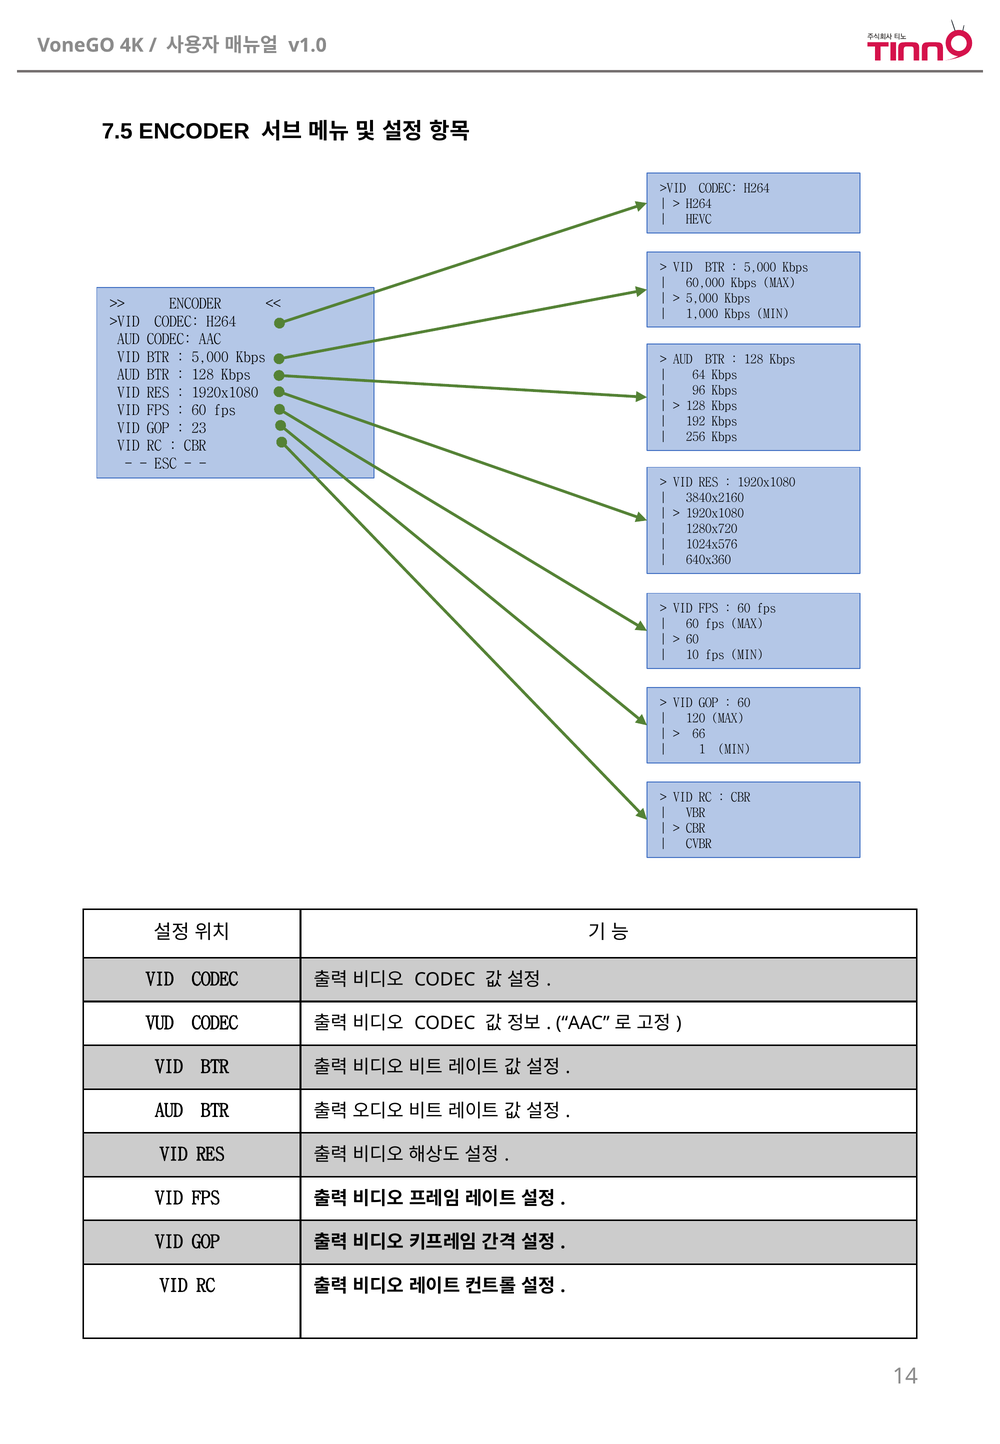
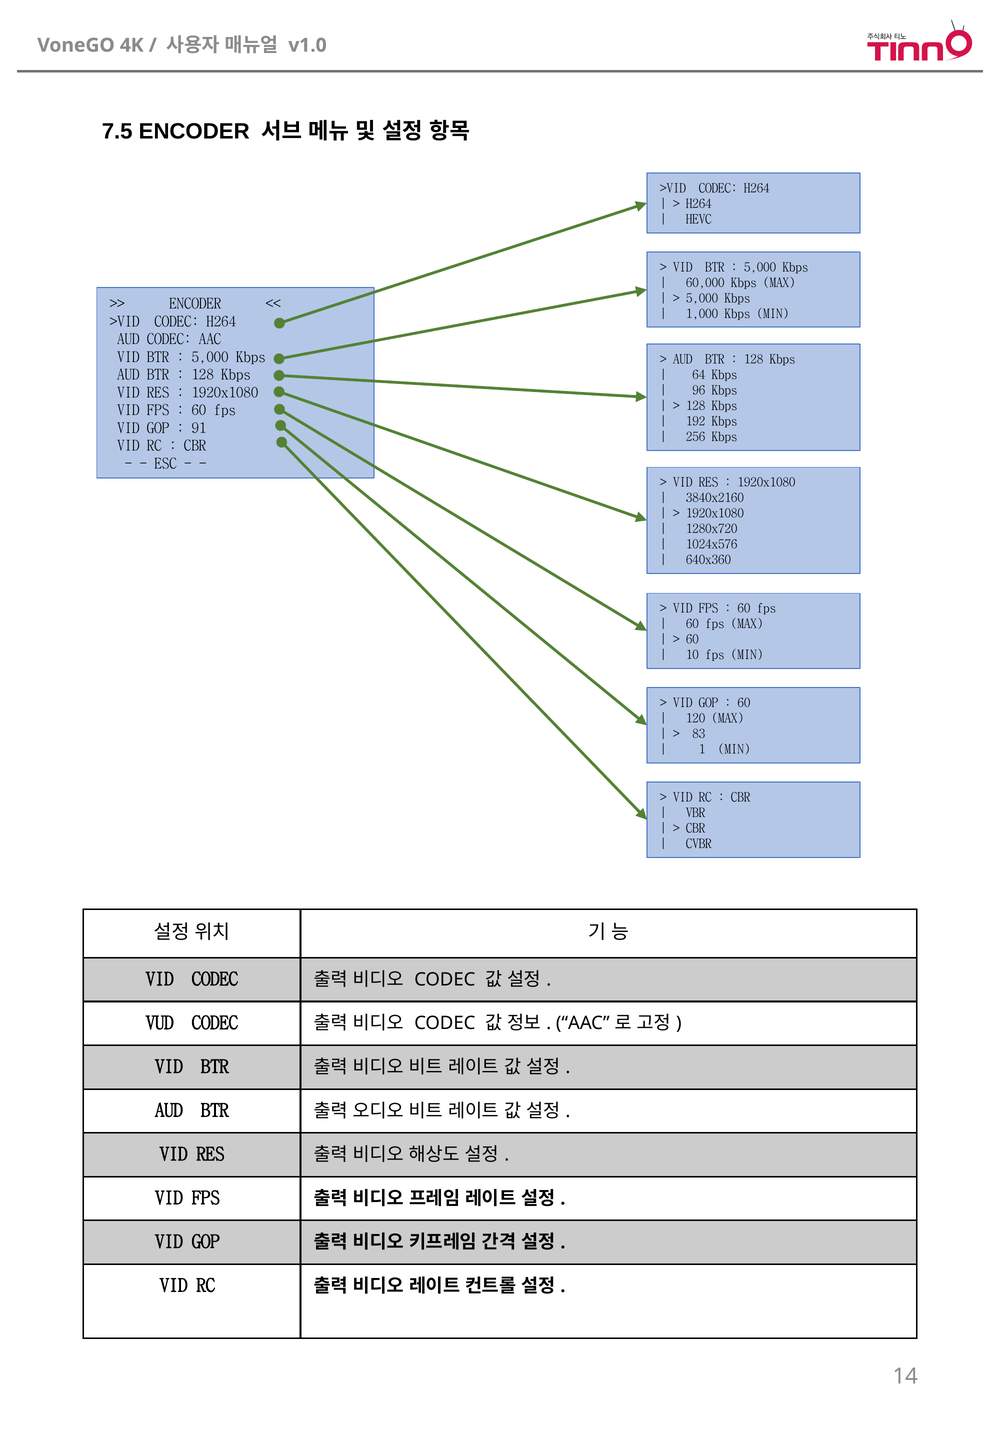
23: 23 -> 91 (199, 428)
66: 66 -> 83 (699, 734)
